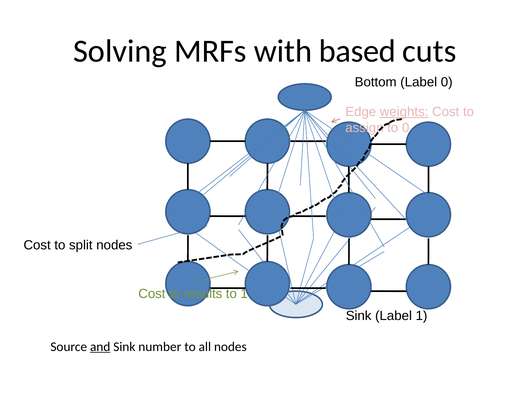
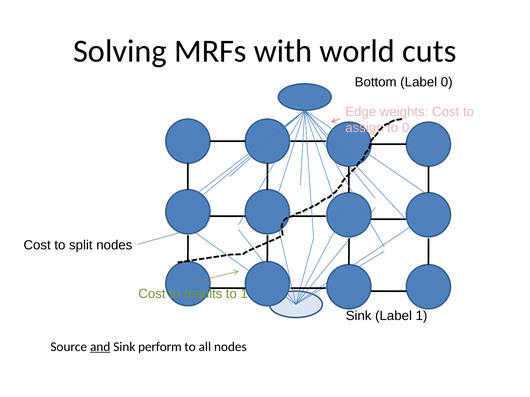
based: based -> world (357, 51)
weights underline: present -> none (404, 112)
number: number -> perform (160, 347)
